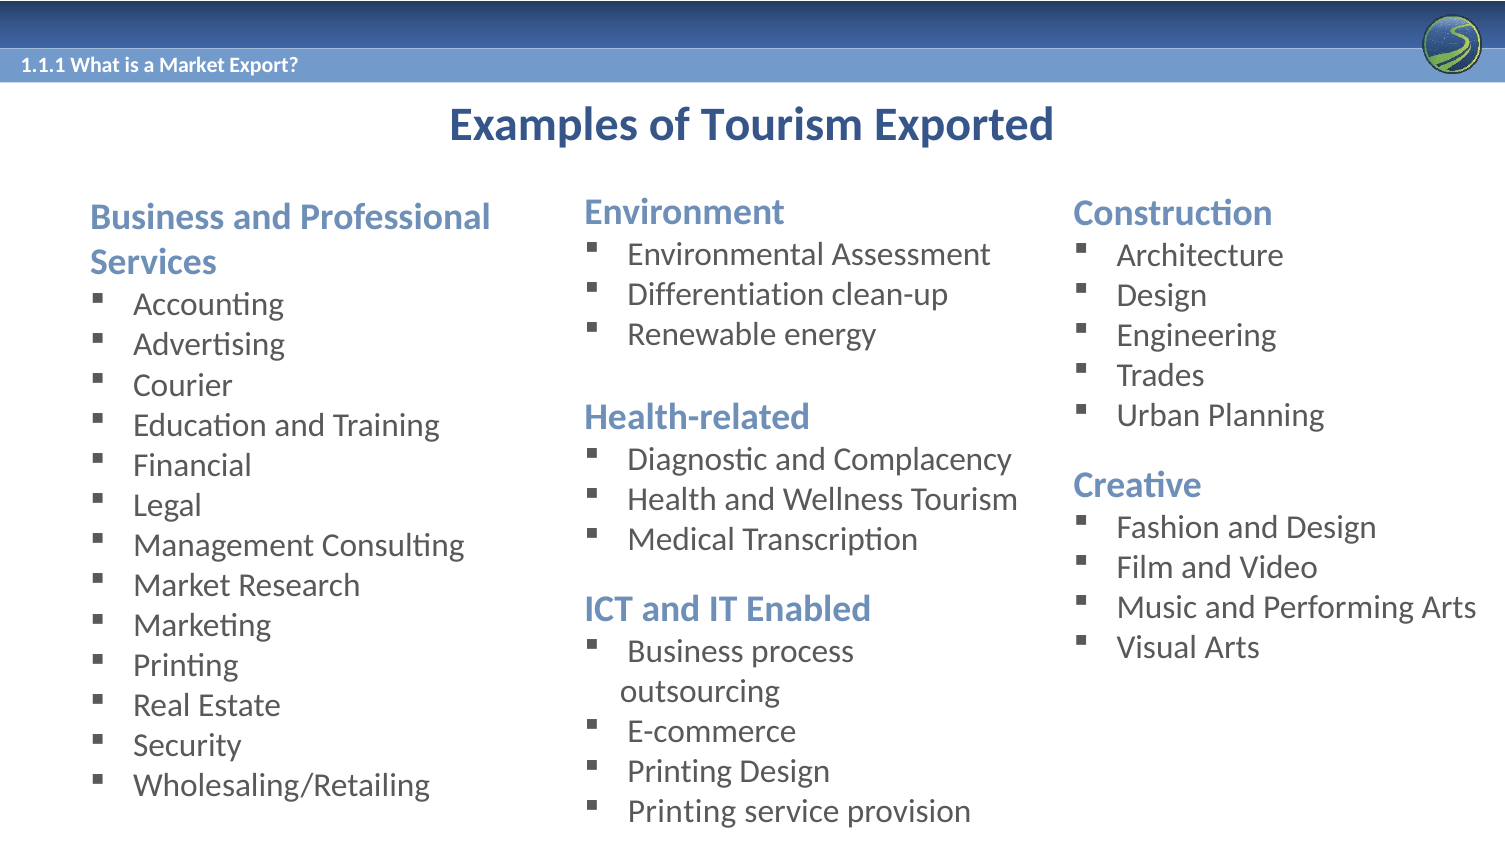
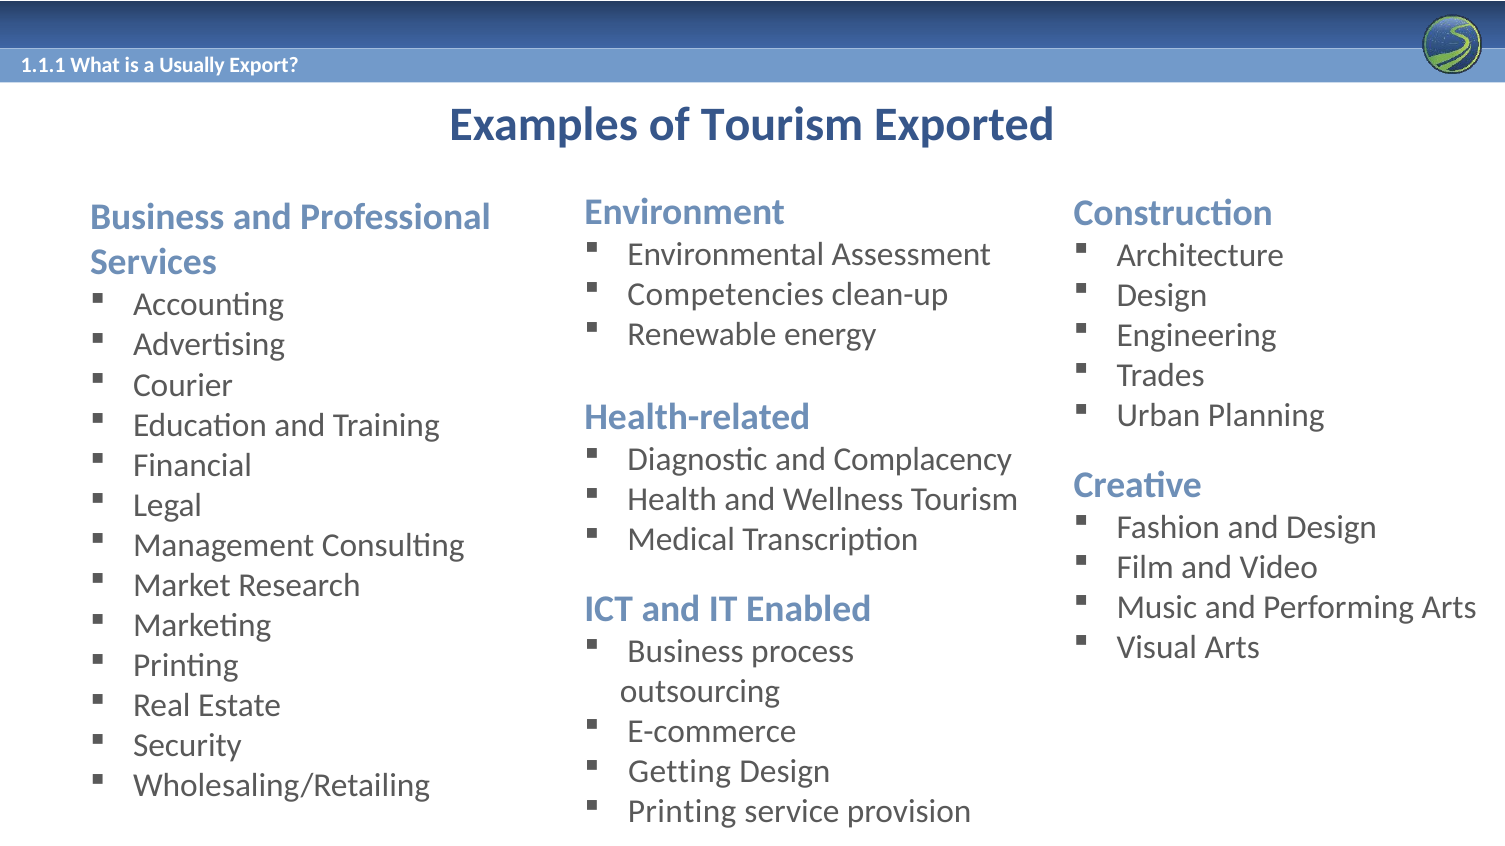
a Market: Market -> Usually (192, 66)
Differentiation: Differentiation -> Competencies (726, 294)
Printing: Printing -> Getting (680, 772)
